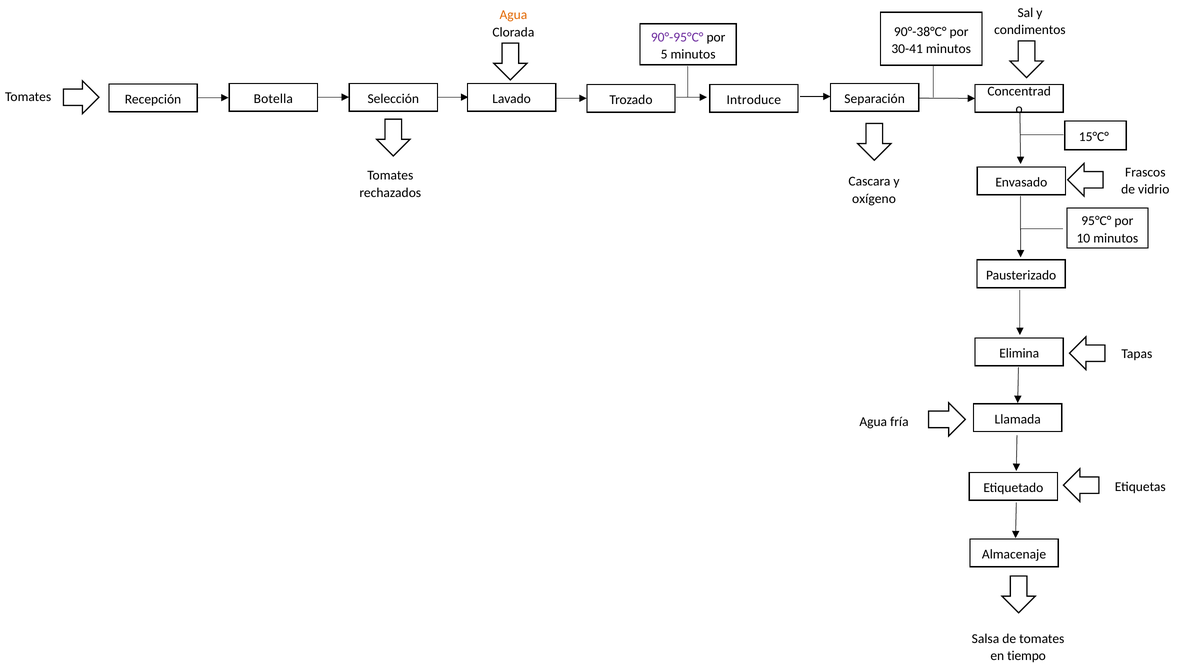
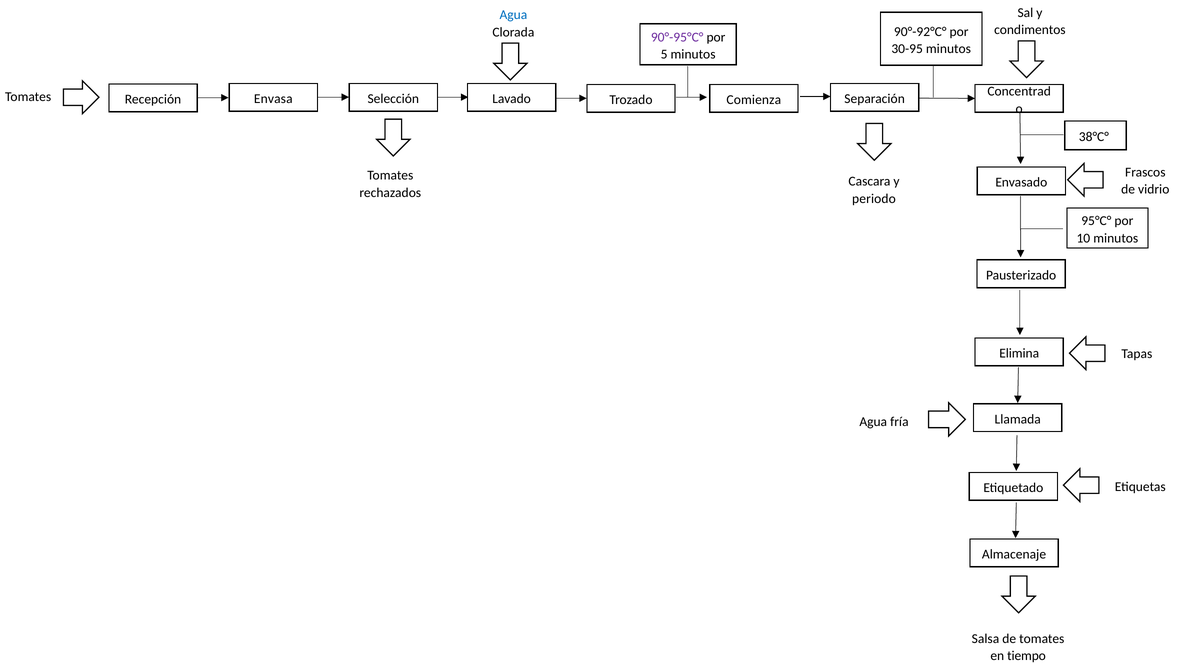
Agua colour: orange -> blue (513, 15)
90°-38°C°: 90°-38°C° -> 90°-92°C° (920, 32)
30-41: 30-41 -> 30-95 (907, 49)
Botella: Botella -> Envasa (273, 99)
Introduce: Introduce -> Comienza (754, 100)
15°C°: 15°C° -> 38°C° (1094, 137)
oxígeno: oxígeno -> periodo (874, 199)
